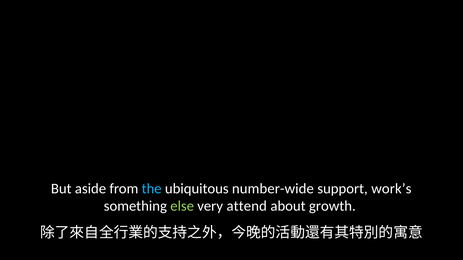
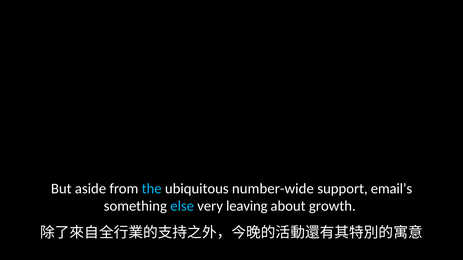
work’s: work’s -> email’s (391, 189)
else colour: light green -> light blue (182, 206)
attend: attend -> leaving (247, 206)
